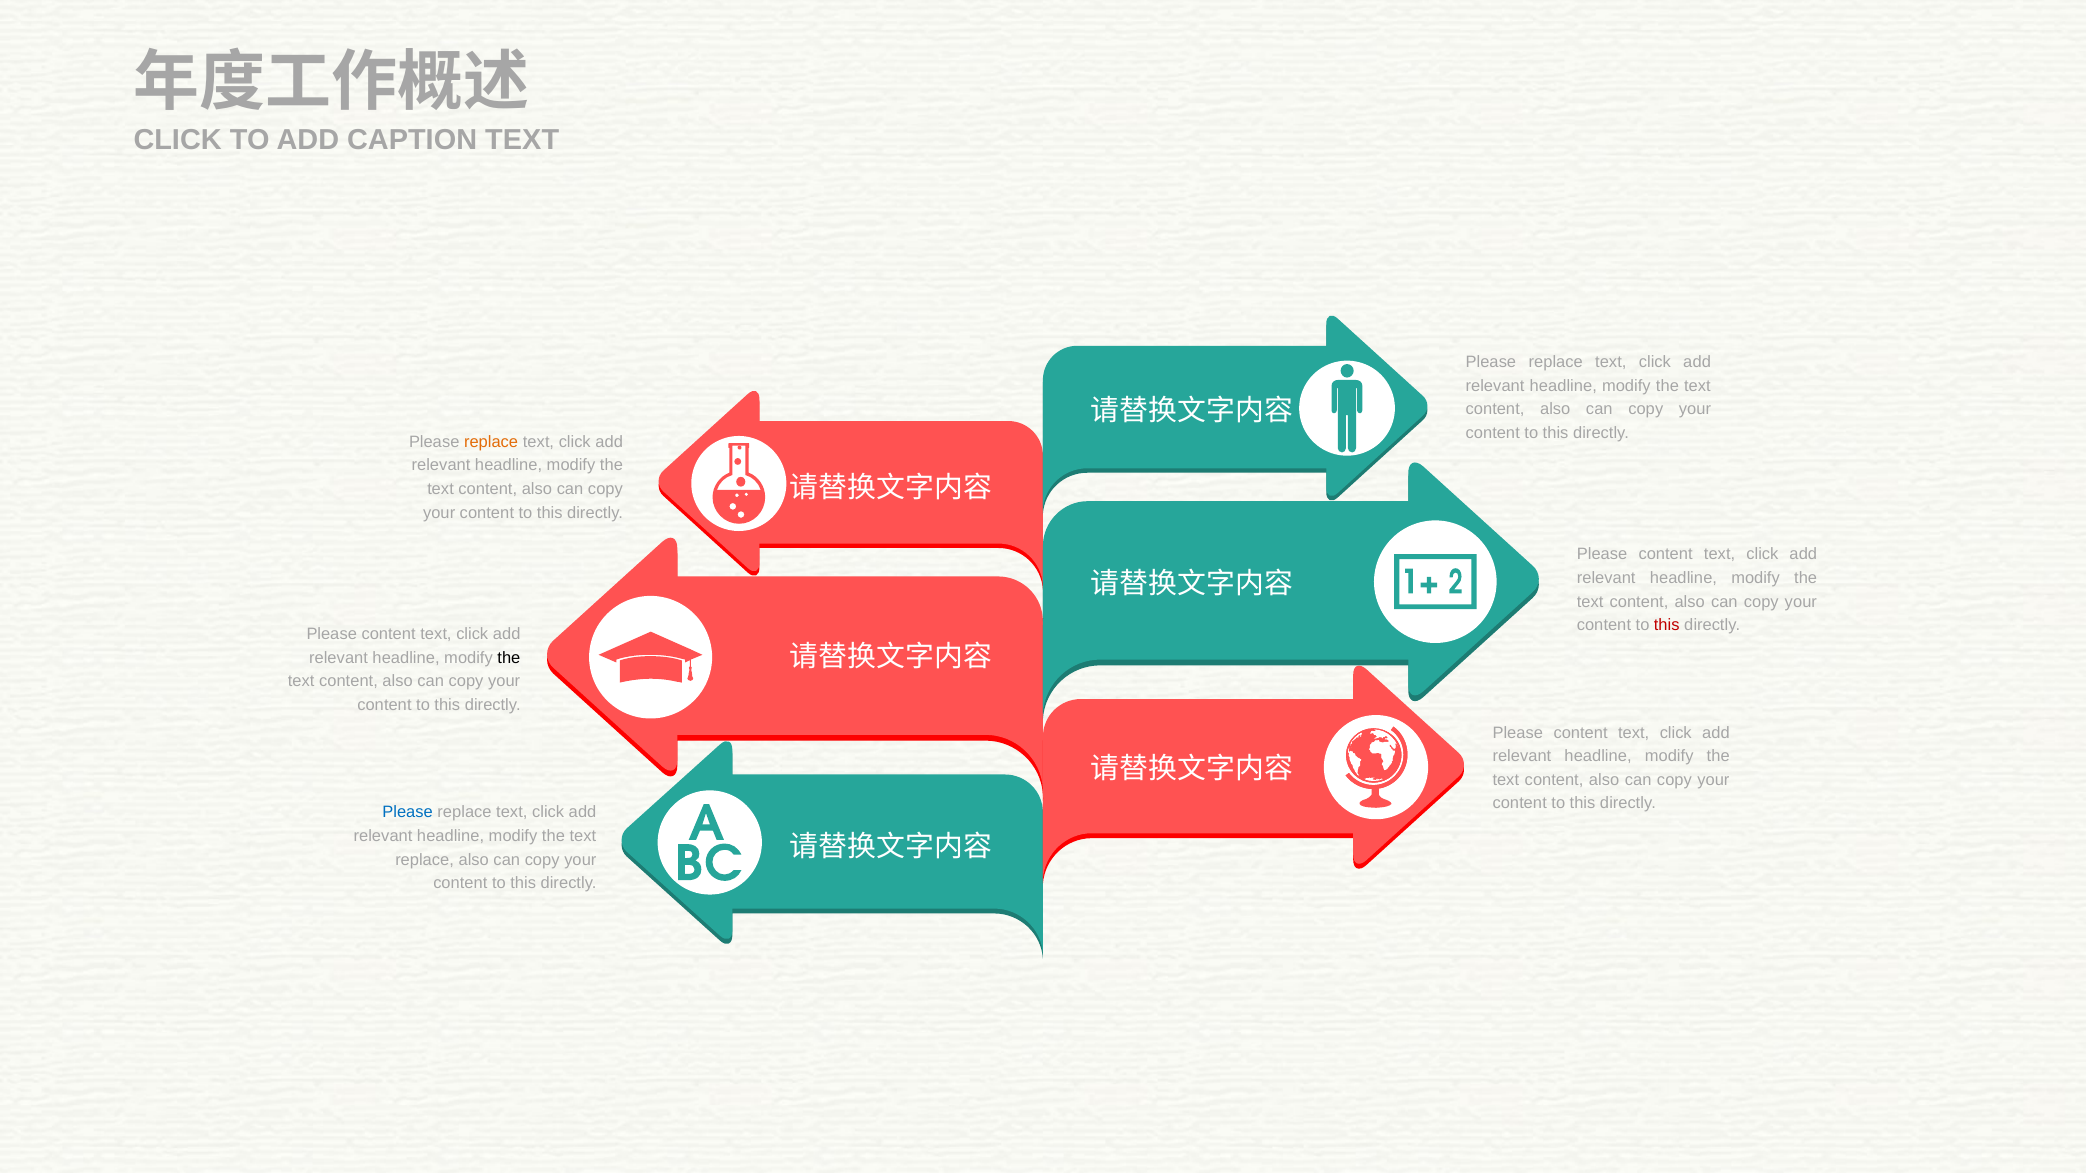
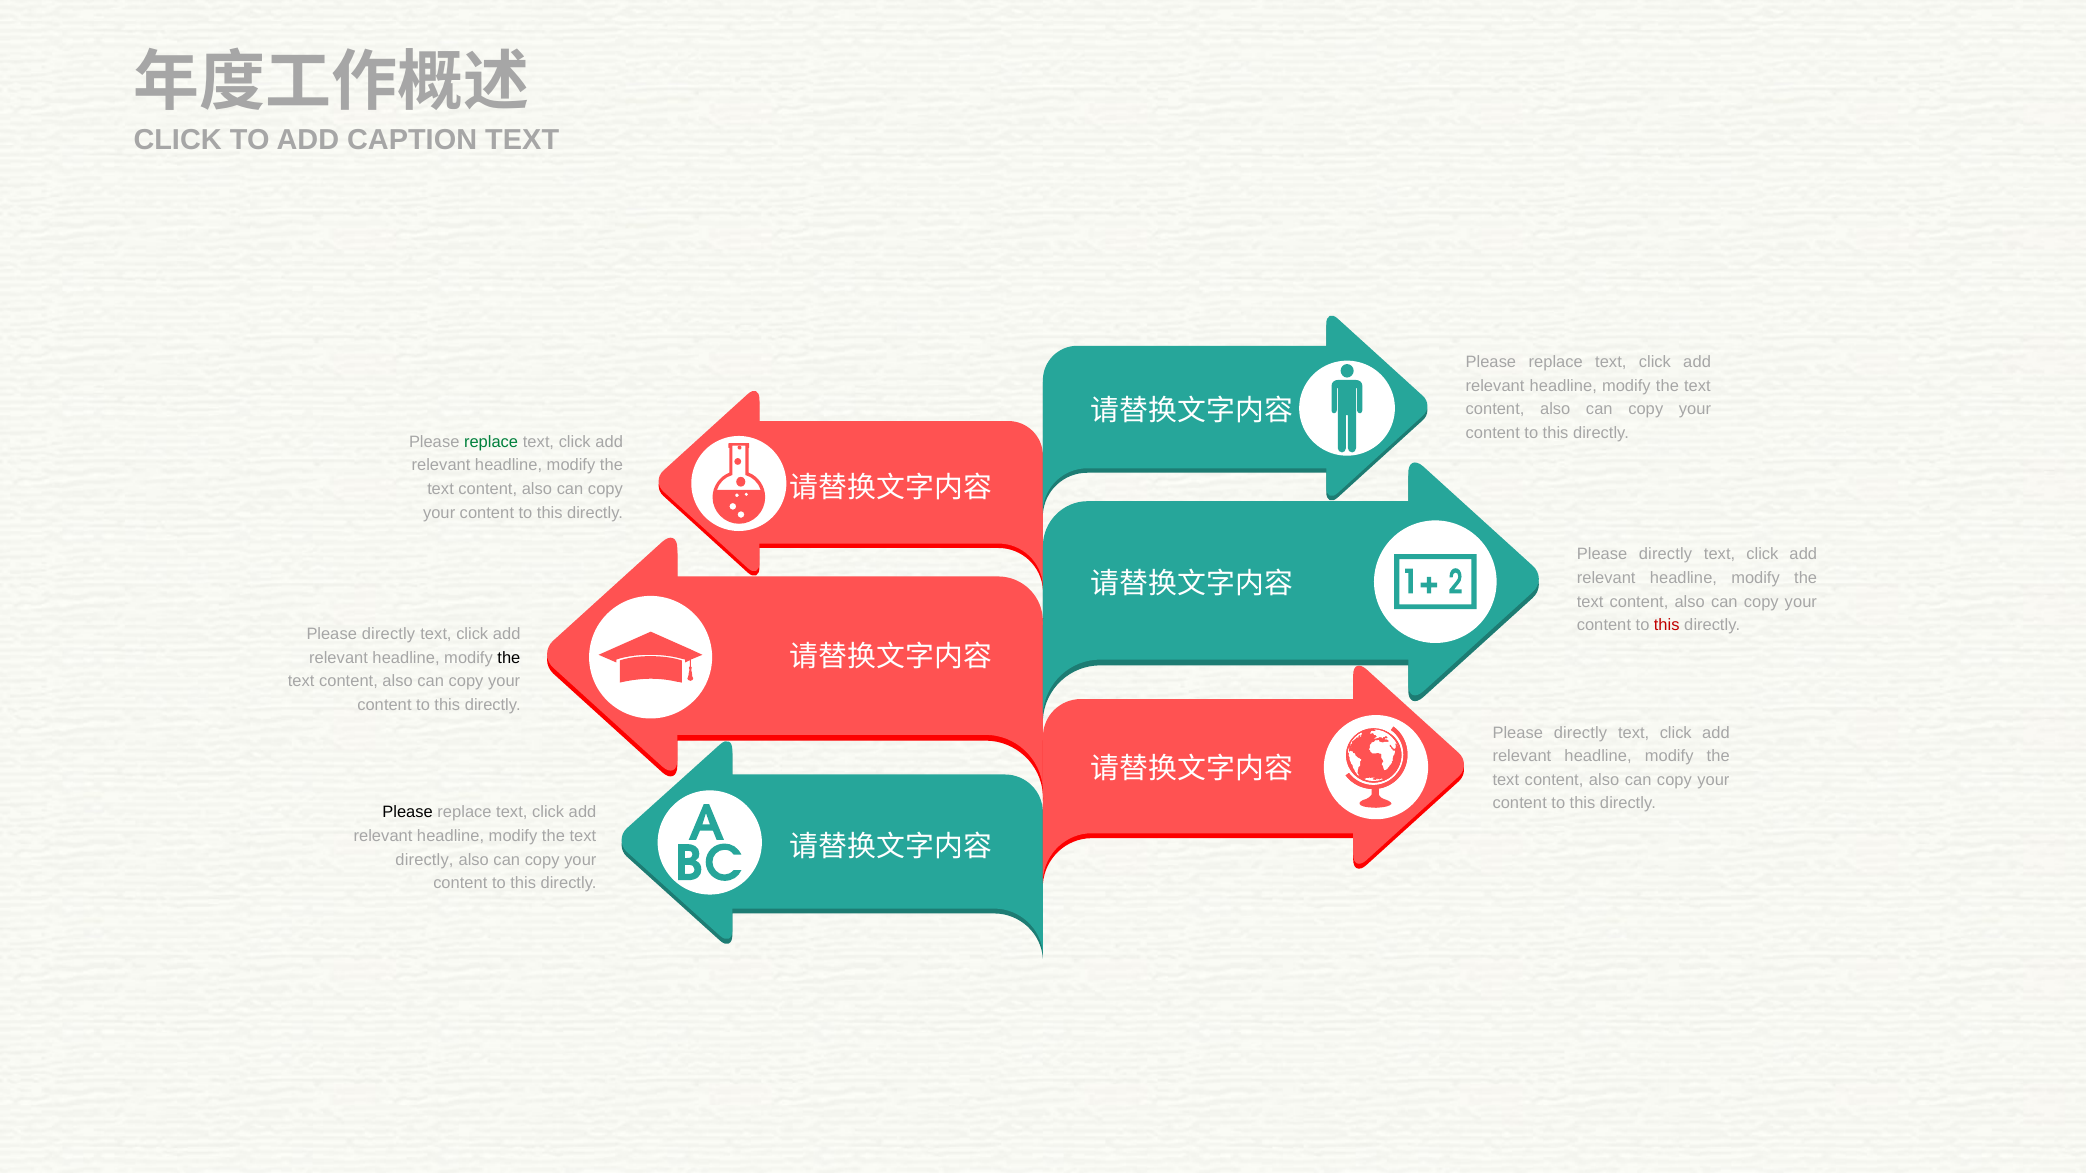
replace colour: orange -> green (491, 442)
content: content -> directly (1666, 554)
content: content -> directly (389, 634)
content: content -> directly (1580, 733)
Please colour: blue -> black (408, 813)
replace: replace -> directly (424, 860)
